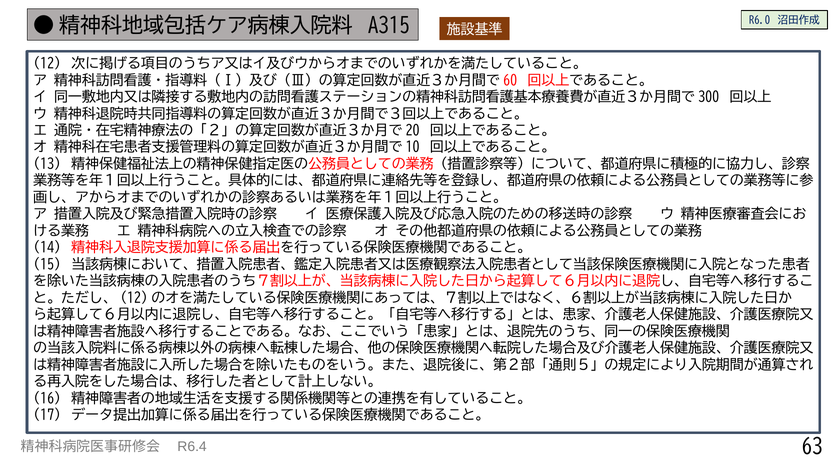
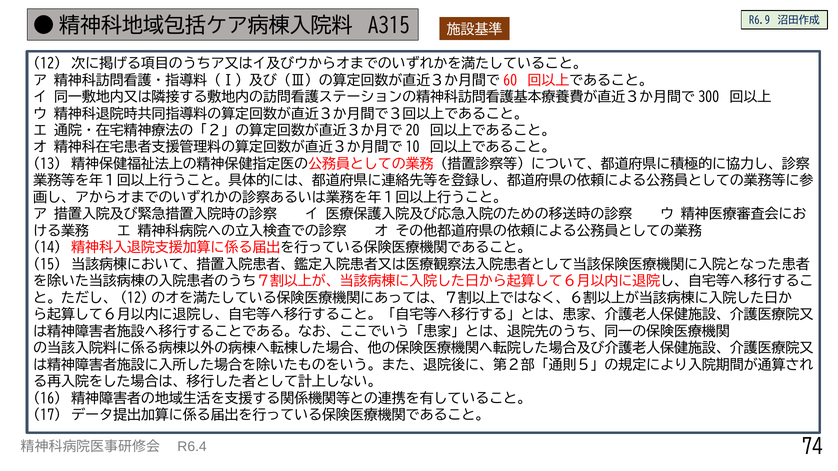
R6.0: R6.0 -> R6.9 (760, 21)
63: 63 -> 74 (812, 447)
